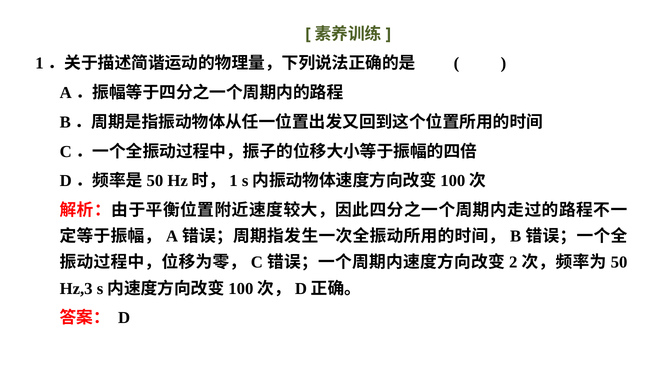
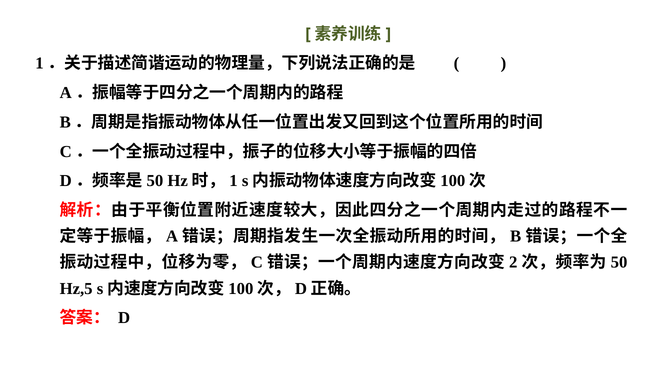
Hz,3: Hz,3 -> Hz,5 (76, 289)
